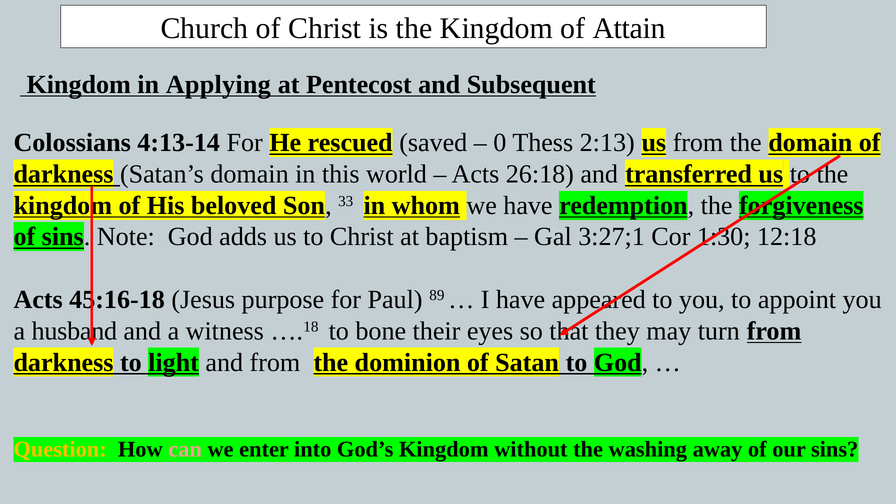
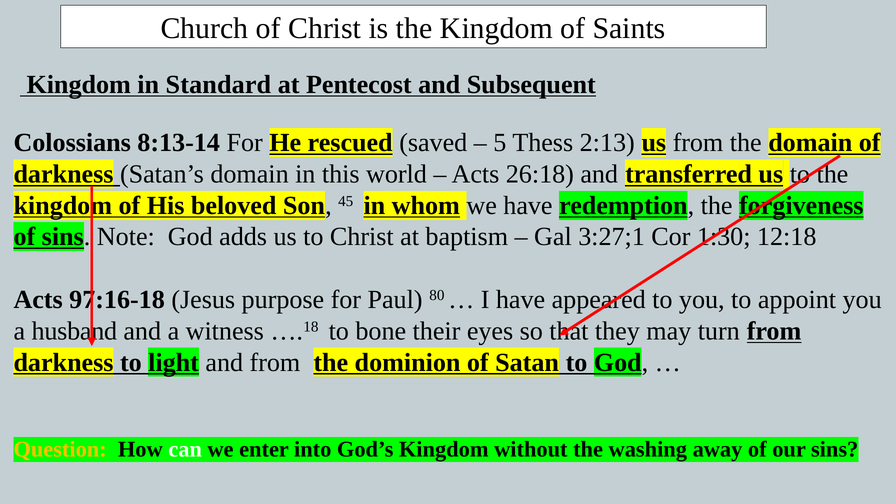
Attain: Attain -> Saints (629, 29)
Applying: Applying -> Standard (218, 84)
4:13-14: 4:13-14 -> 8:13-14 (179, 143)
0: 0 -> 5 (500, 143)
33: 33 -> 45 (346, 201)
45:16-18: 45:16-18 -> 97:16-18 (117, 300)
89: 89 -> 80 (437, 295)
can colour: pink -> white (185, 450)
